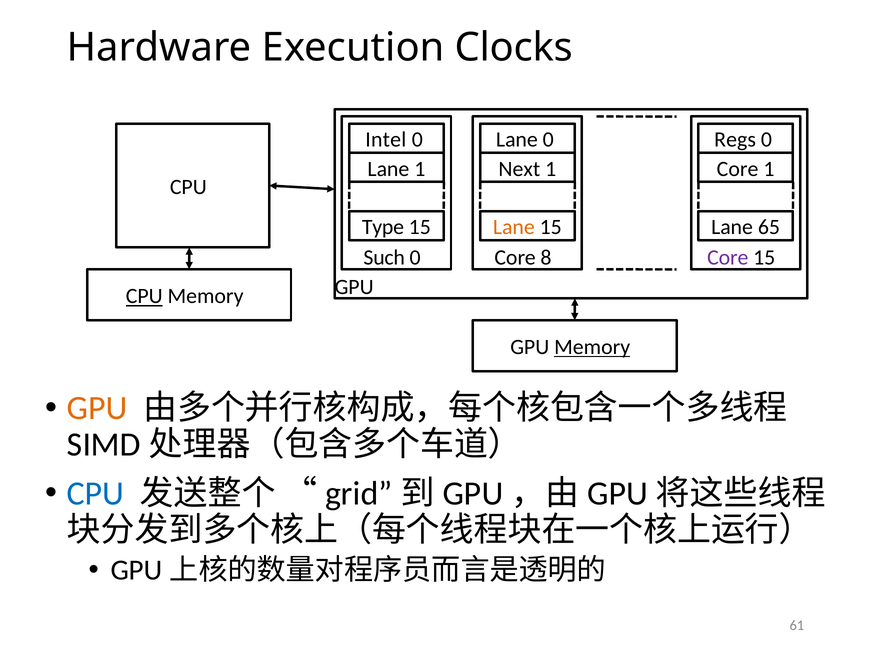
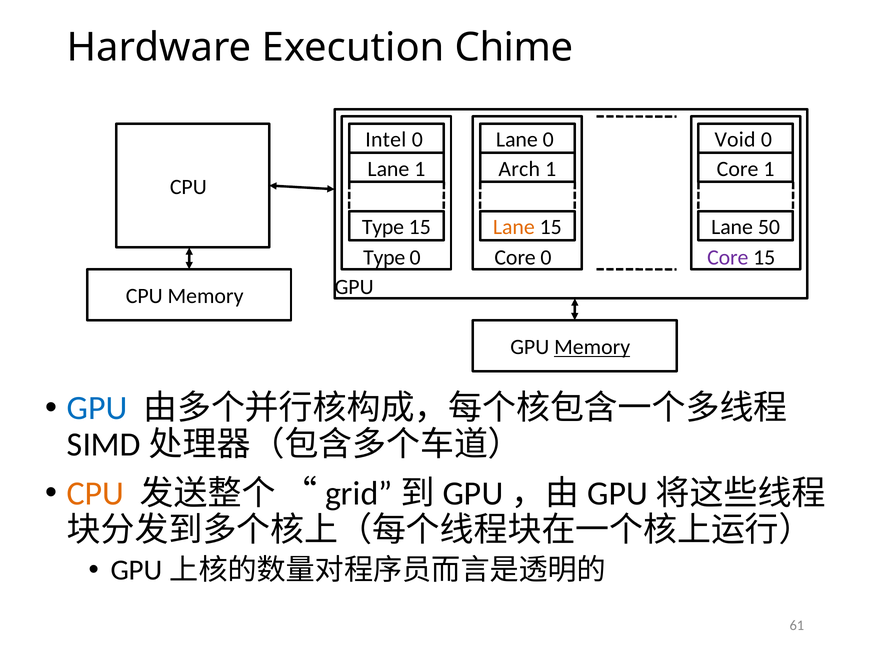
Clocks: Clocks -> Chime (514, 48)
Regs: Regs -> Void (735, 140)
Next: Next -> Arch (519, 169)
65: 65 -> 50 (769, 227)
Such: Such -> Type (384, 258)
Core 8: 8 -> 0 (546, 258)
CPU underline: present -> none (144, 296)
GPU colour: orange -> blue (97, 408)
CPU colour: blue -> orange (96, 493)
